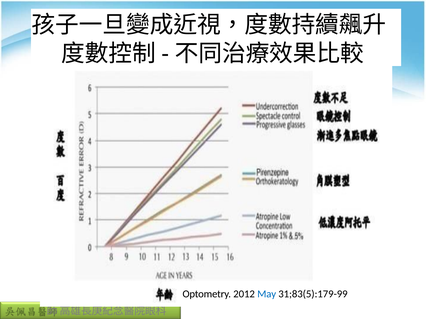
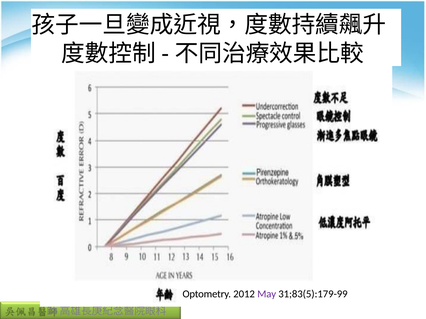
May colour: blue -> purple (267, 295)
